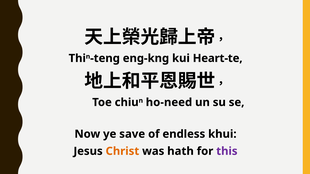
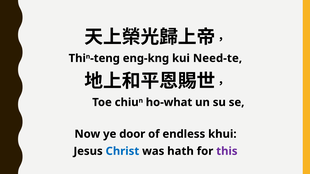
Heart-te: Heart-te -> Need-te (218, 58)
ho-need: ho-need -> ho-what (169, 103)
save: save -> door (132, 134)
Christ colour: orange -> blue (122, 151)
